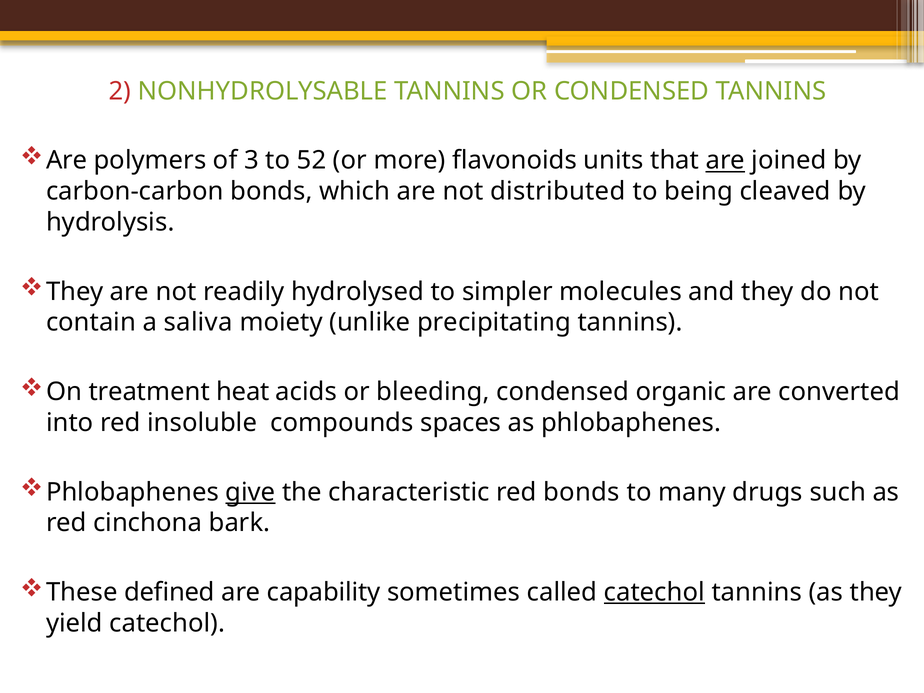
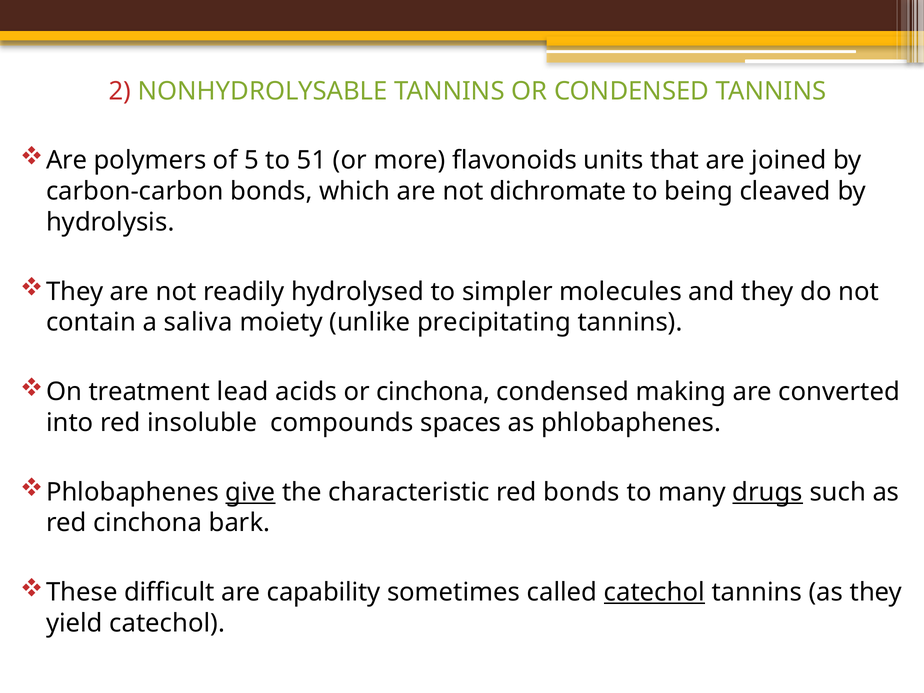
3: 3 -> 5 (251, 160)
52: 52 -> 51 (312, 160)
are underline: present -> none (725, 160)
distributed: distributed -> dichromate (558, 191)
heat: heat -> lead (243, 392)
or bleeding: bleeding -> cinchona (433, 392)
organic: organic -> making (681, 392)
drugs underline: none -> present (768, 492)
defined: defined -> difficult (169, 592)
